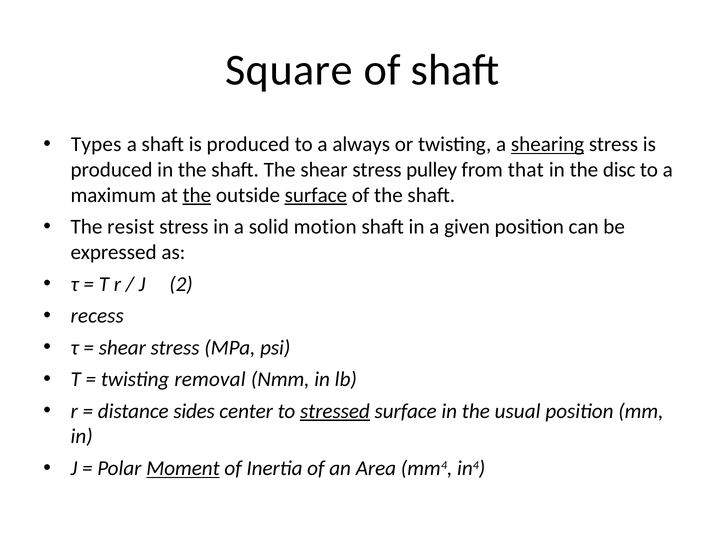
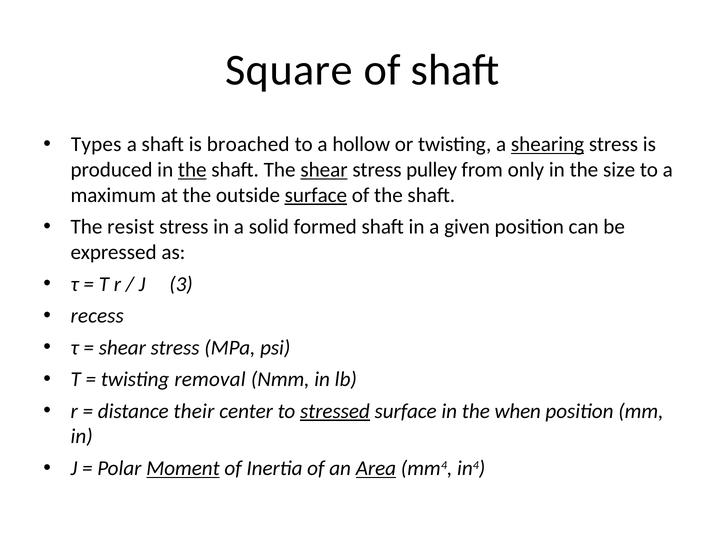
shaft is produced: produced -> broached (248, 144)
always: always -> hollow (361, 144)
the underline: none -> present (192, 170)
shear underline: none -> present (324, 170)
that: that -> only (526, 170)
disc: disc -> size (619, 170)
the underline: present -> none (197, 195)
motion: motion -> formed (325, 227)
2: 2 -> 3 (181, 284)
sides: sides -> their (194, 411)
usual: usual -> when (518, 411)
Area underline: none -> present (376, 468)
